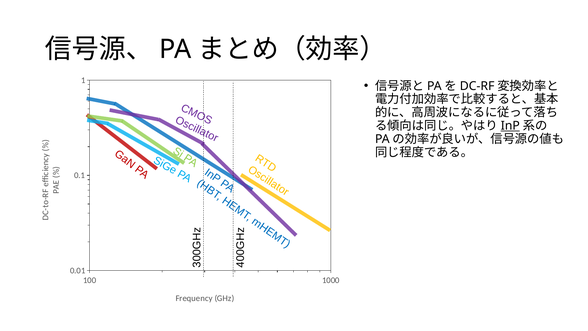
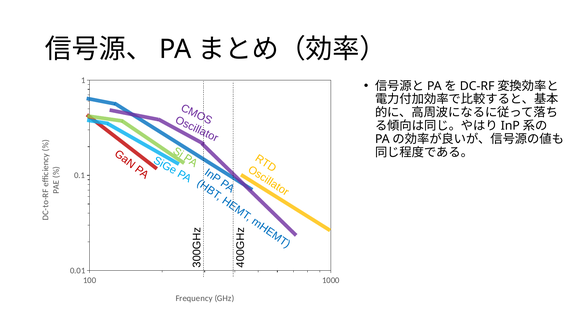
InP underline: present -> none (510, 126)
